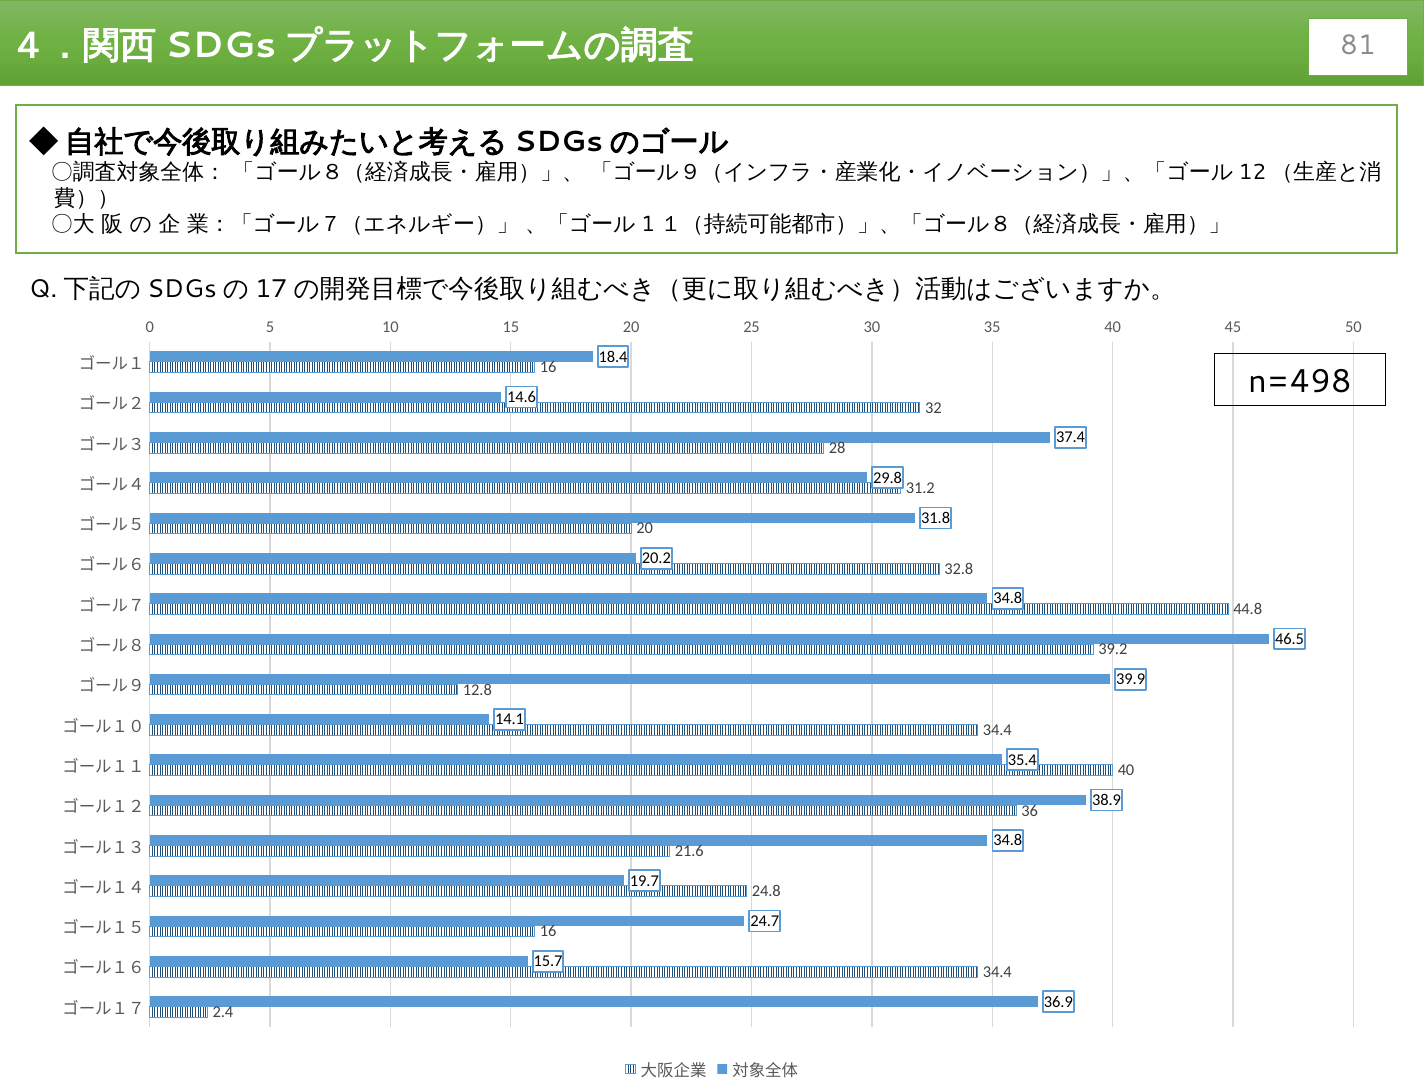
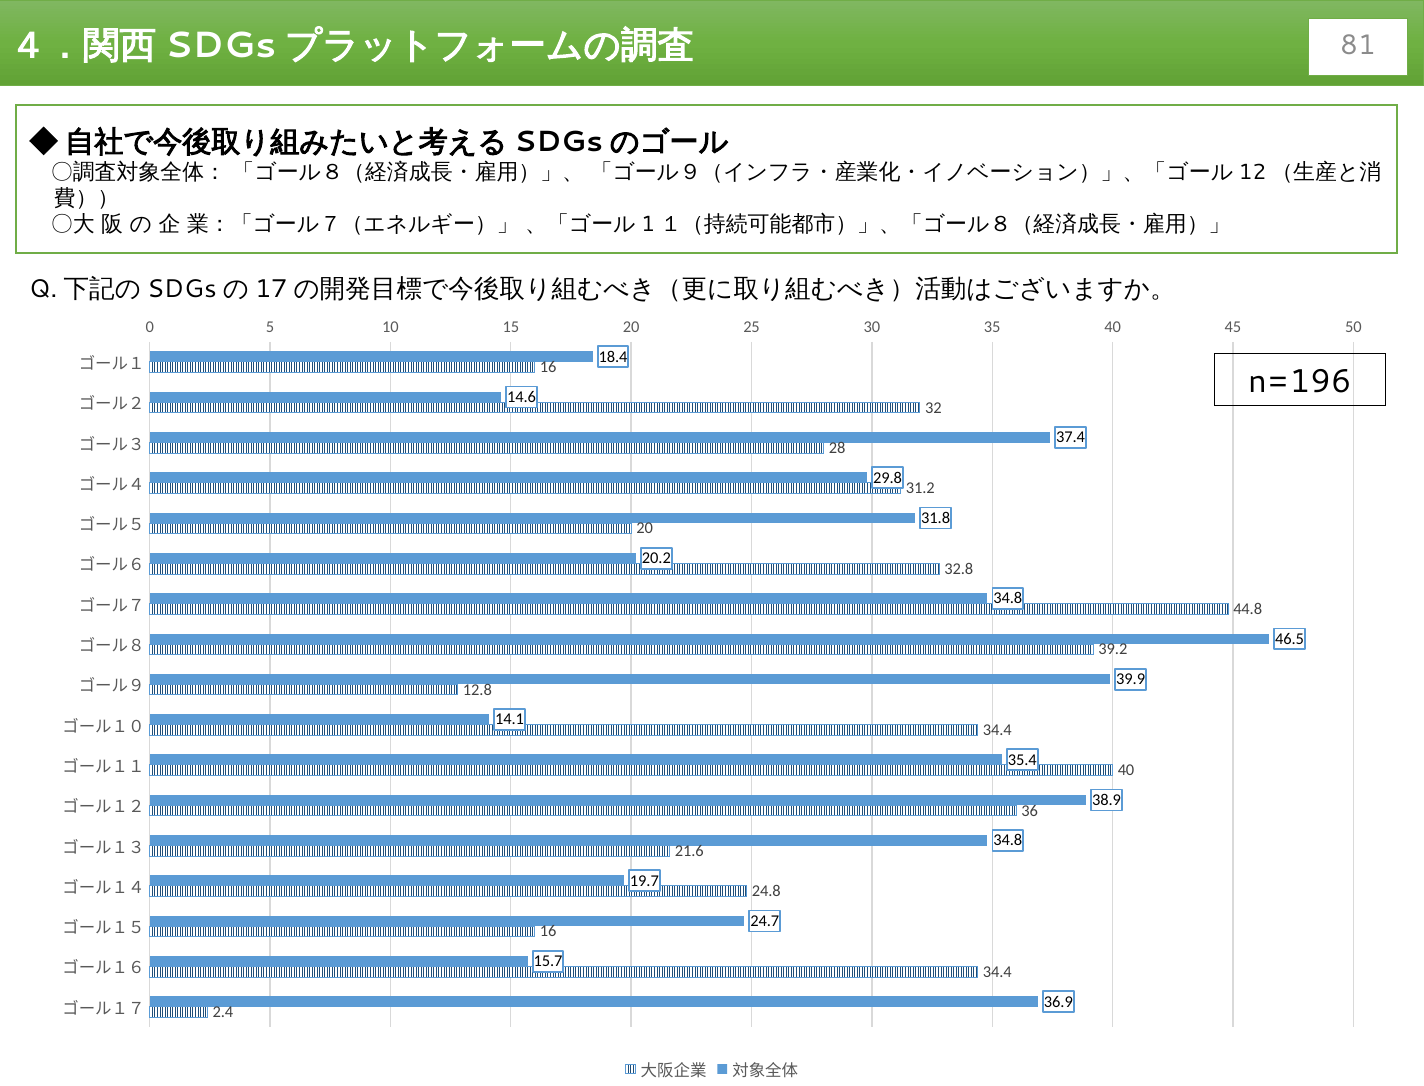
n=498: n=498 -> n=196 (1300, 382)
